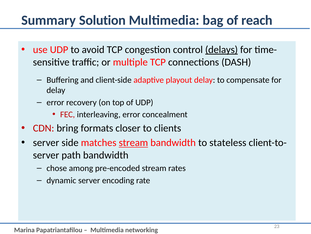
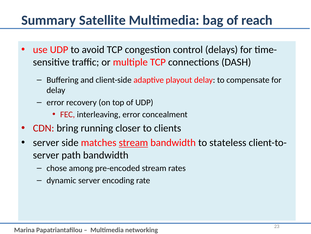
Solution: Solution -> Satellite (102, 20)
delays underline: present -> none (222, 50)
formats: formats -> running (97, 128)
